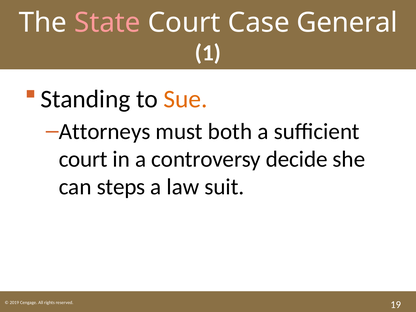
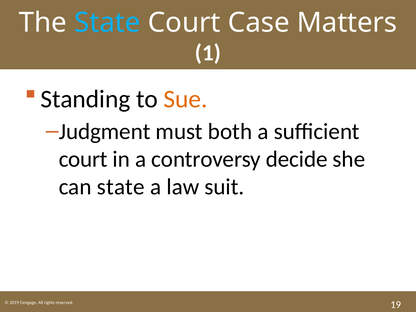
State colour: pink -> light blue (107, 23)
General: General -> Matters (347, 23)
Attorneys: Attorneys -> Judgment (105, 131)
can steps: steps -> state (121, 187)
